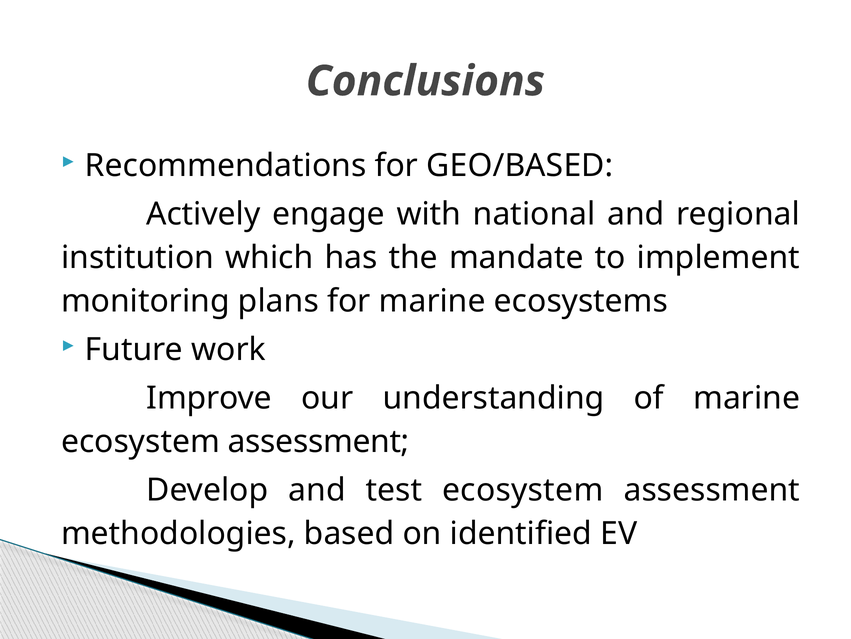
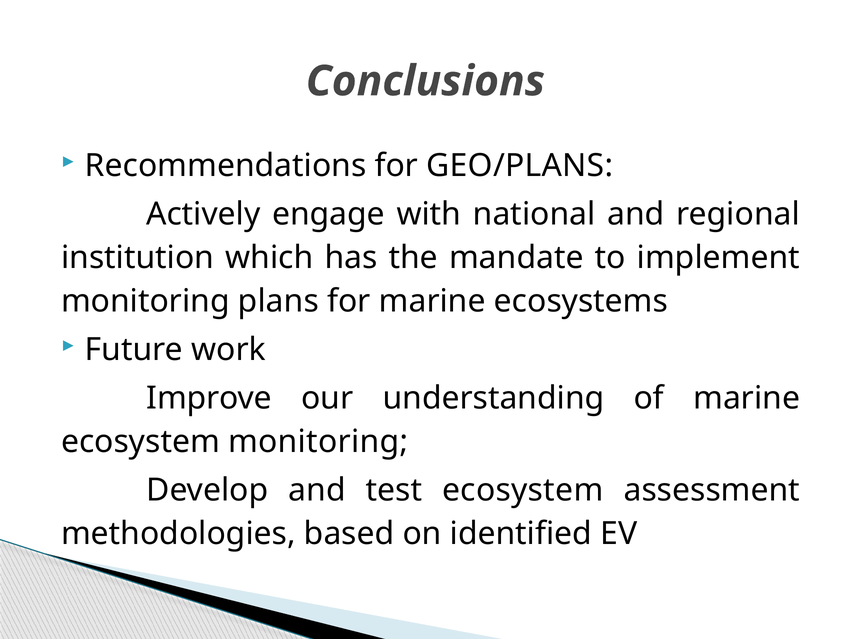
GEO/BASED: GEO/BASED -> GEO/PLANS (520, 166)
assessment: assessment -> monitoring (318, 441)
